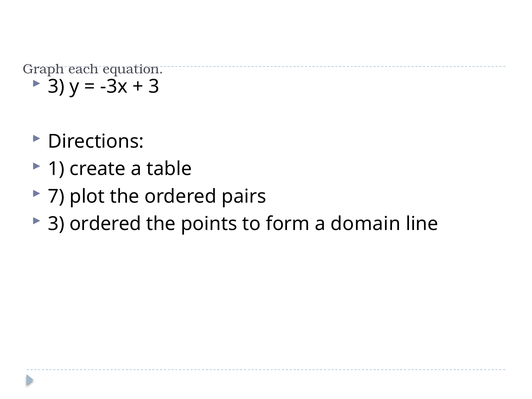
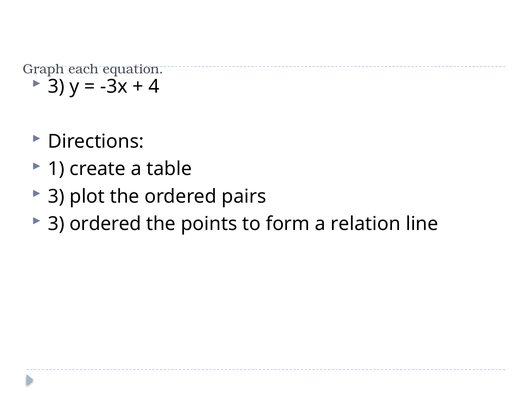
3: 3 -> 4 (154, 86)
7: 7 -> 3 (56, 196)
domain: domain -> relation (366, 224)
